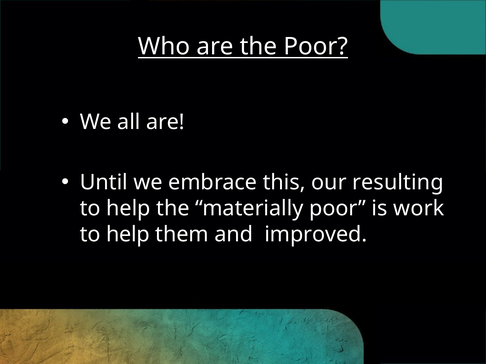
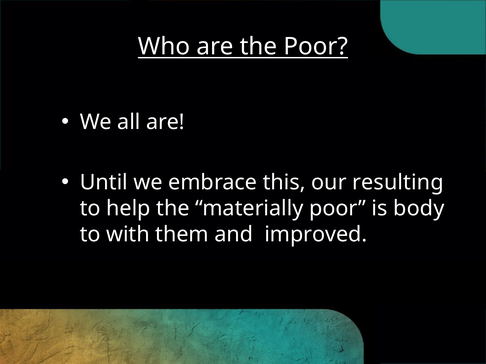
work: work -> body (419, 209)
help: help -> with (128, 235)
